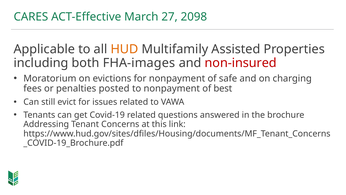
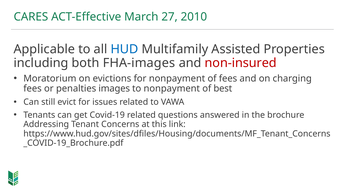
2098: 2098 -> 2010 (194, 17)
HUD colour: orange -> blue (125, 49)
of safe: safe -> fees (228, 78)
posted: posted -> images (114, 88)
